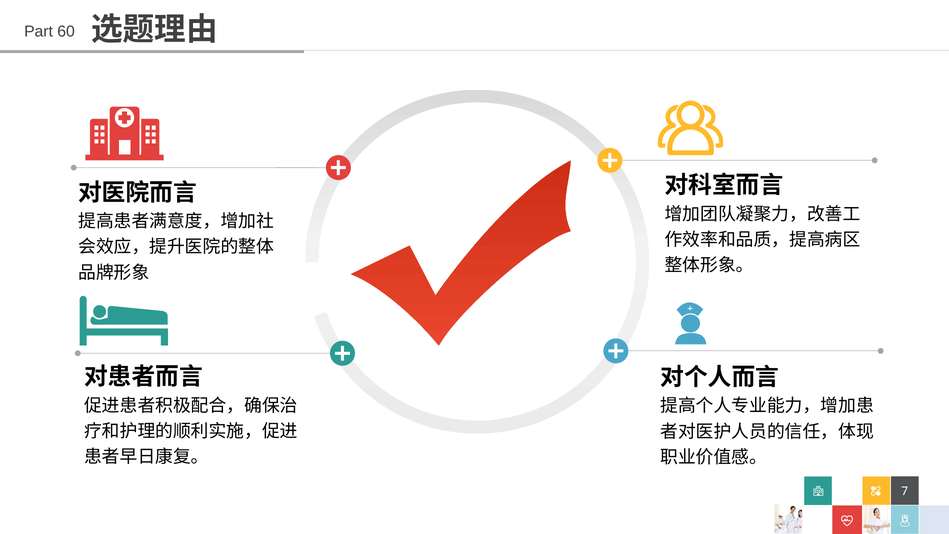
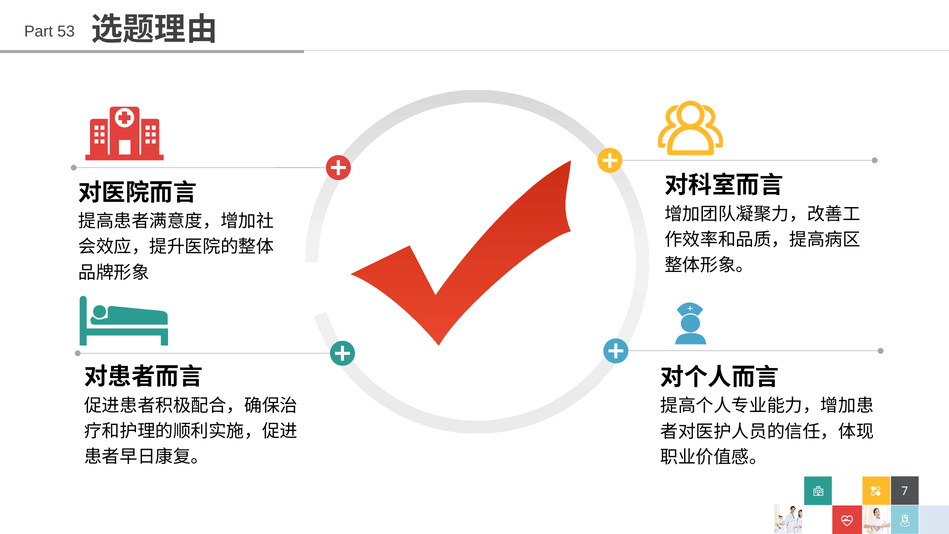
60: 60 -> 53 (66, 31)
